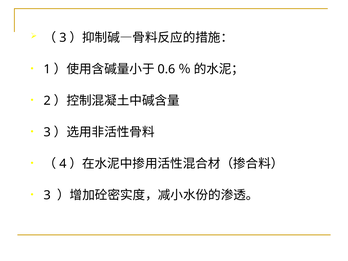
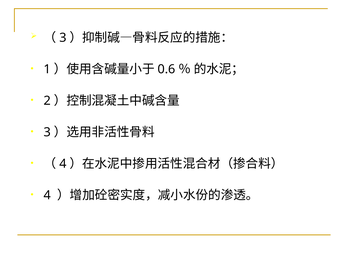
3: 3 -> 4 (47, 195)
